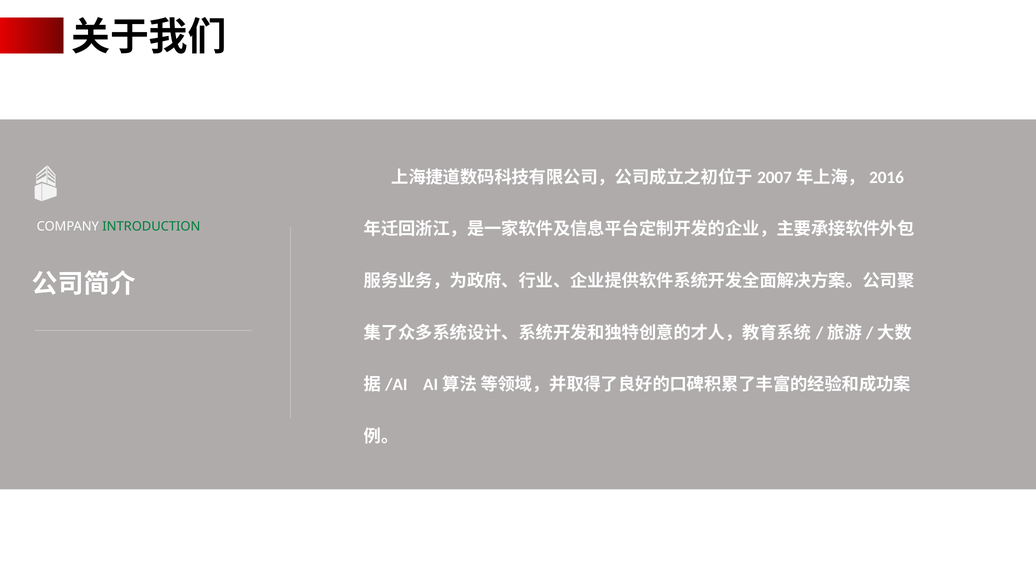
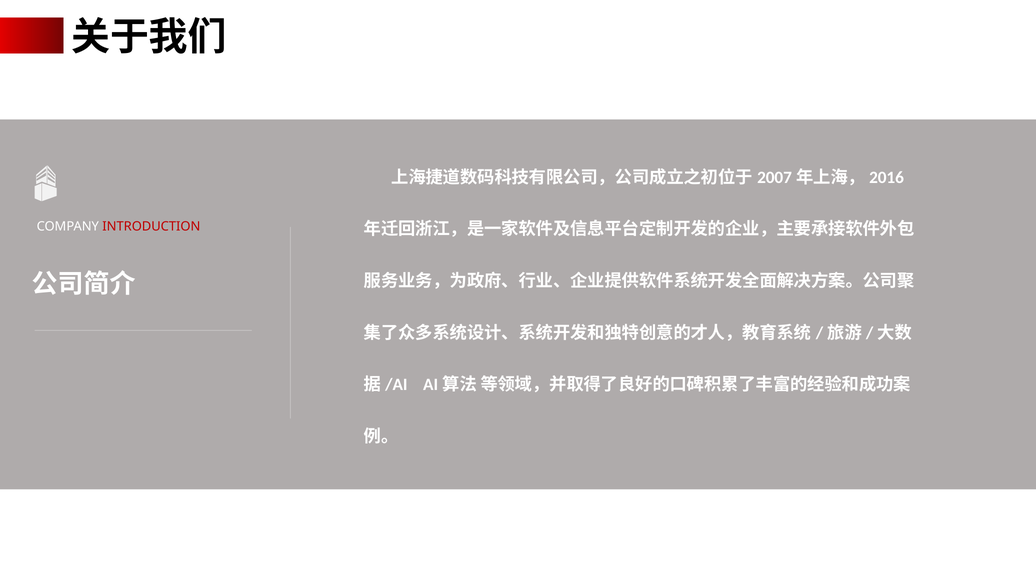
INTRODUCTION colour: green -> red (151, 226)
